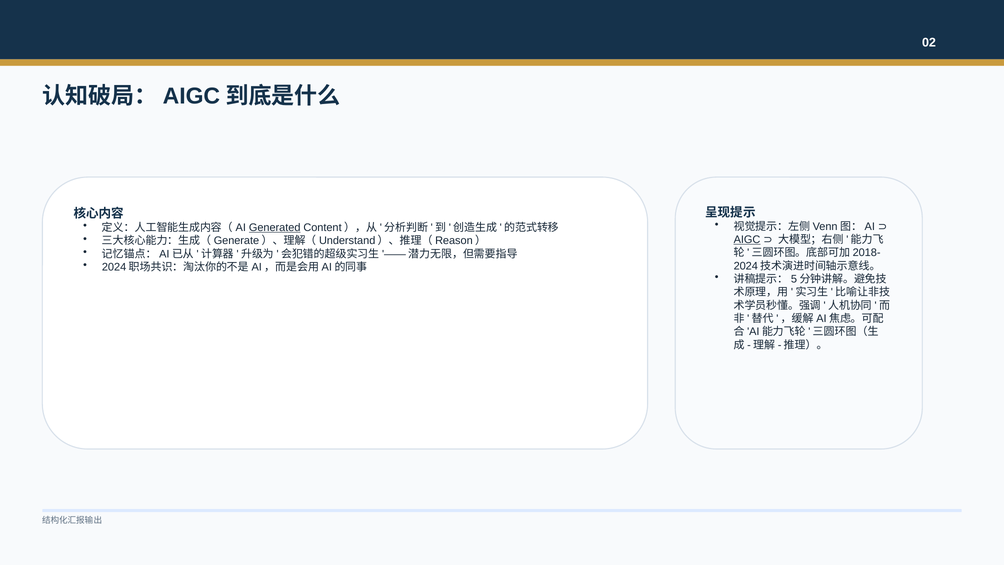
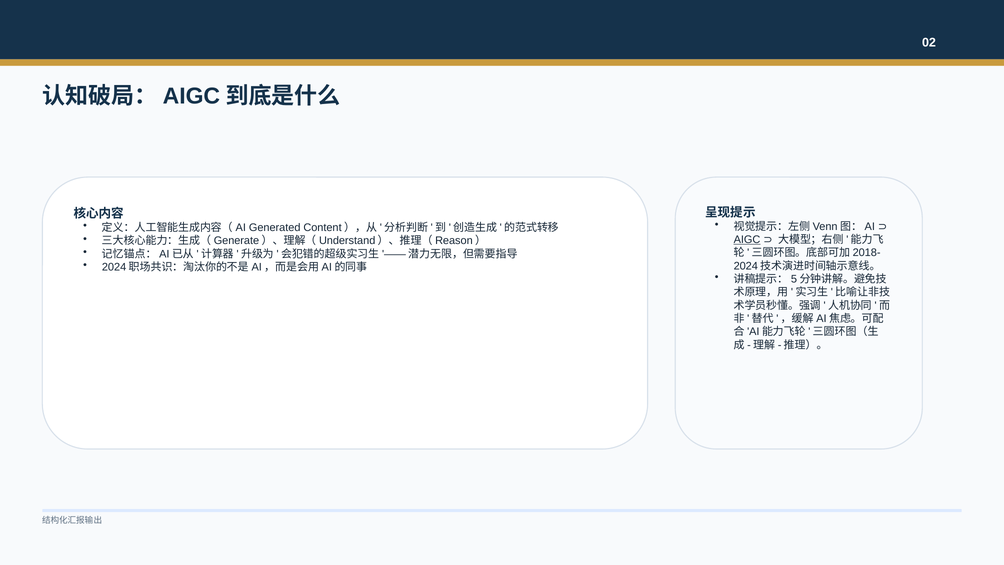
Generated underline: present -> none (275, 228)
